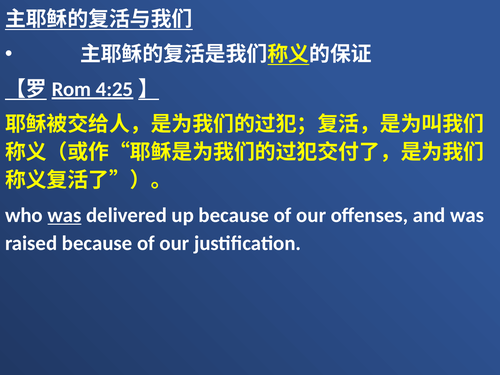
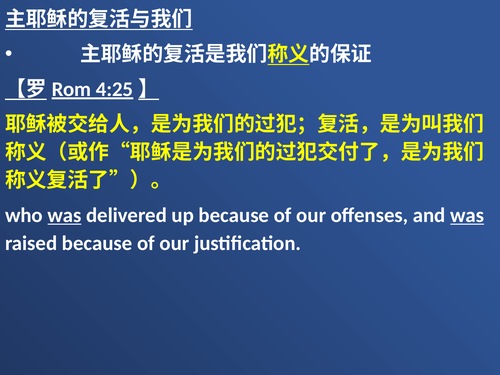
was underline: none -> present (467, 215)
